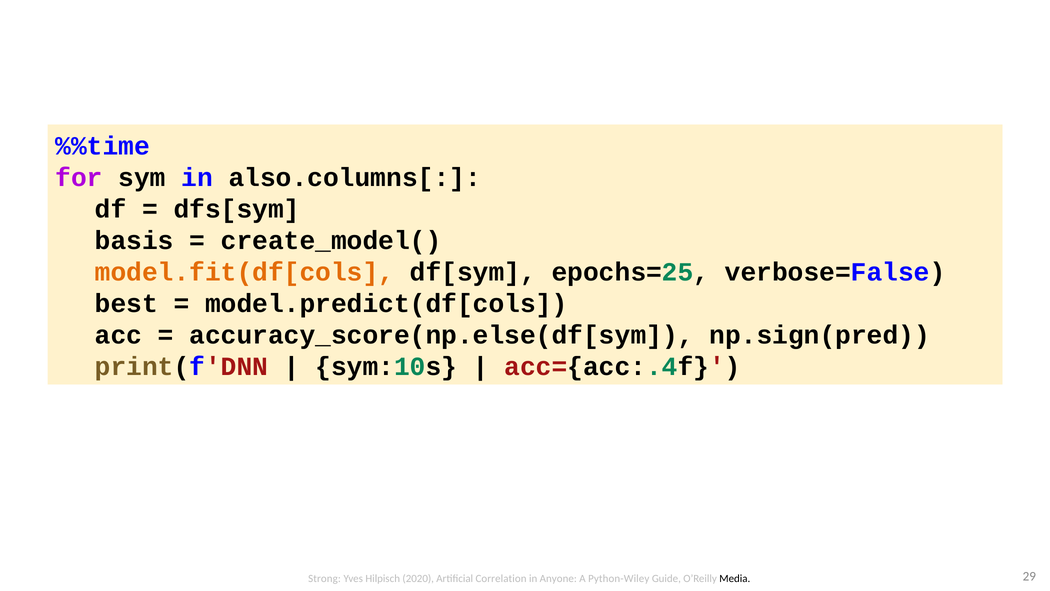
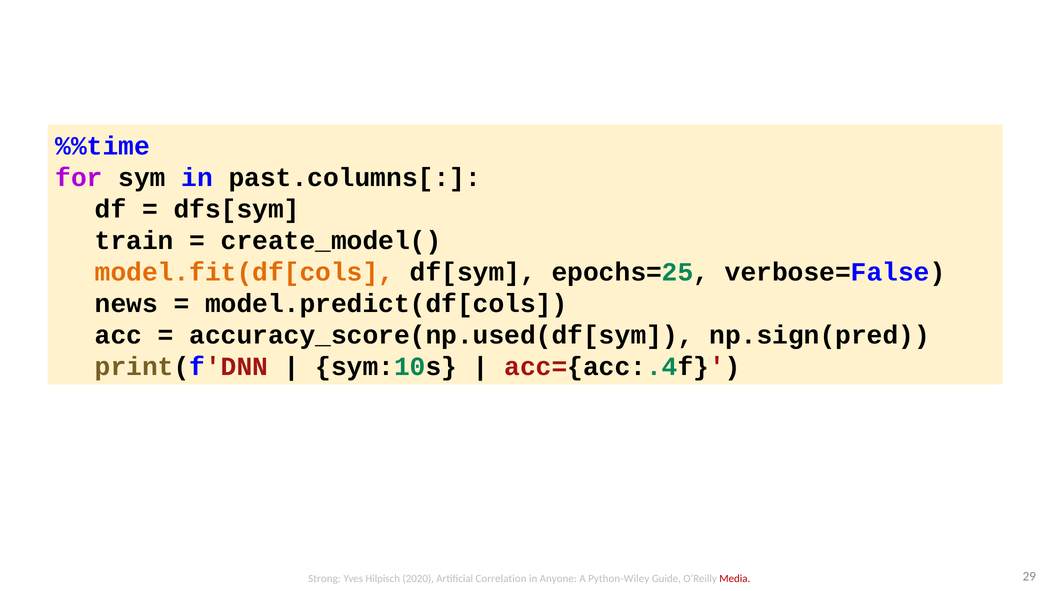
also.columns[: also.columns[ -> past.columns[ (355, 177)
basis: basis -> train (134, 240)
best: best -> news (126, 303)
accuracy_score(np.else(df[sym: accuracy_score(np.else(df[sym -> accuracy_score(np.used(df[sym (441, 335)
Media colour: black -> red (735, 578)
